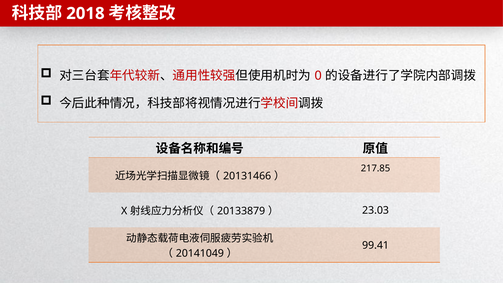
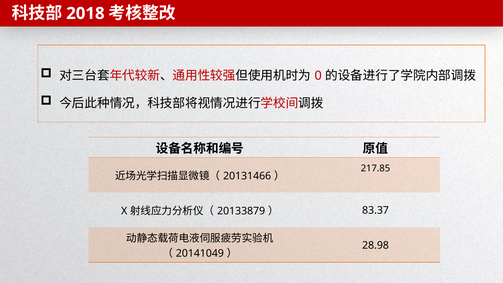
23.03: 23.03 -> 83.37 (376, 210)
99.41: 99.41 -> 28.98 (376, 245)
